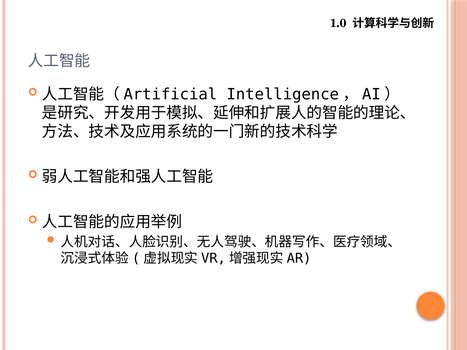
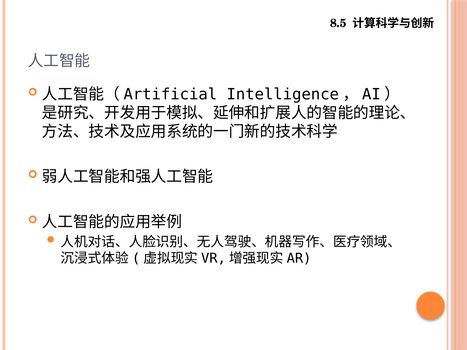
1.0: 1.0 -> 8.5 (338, 23)
